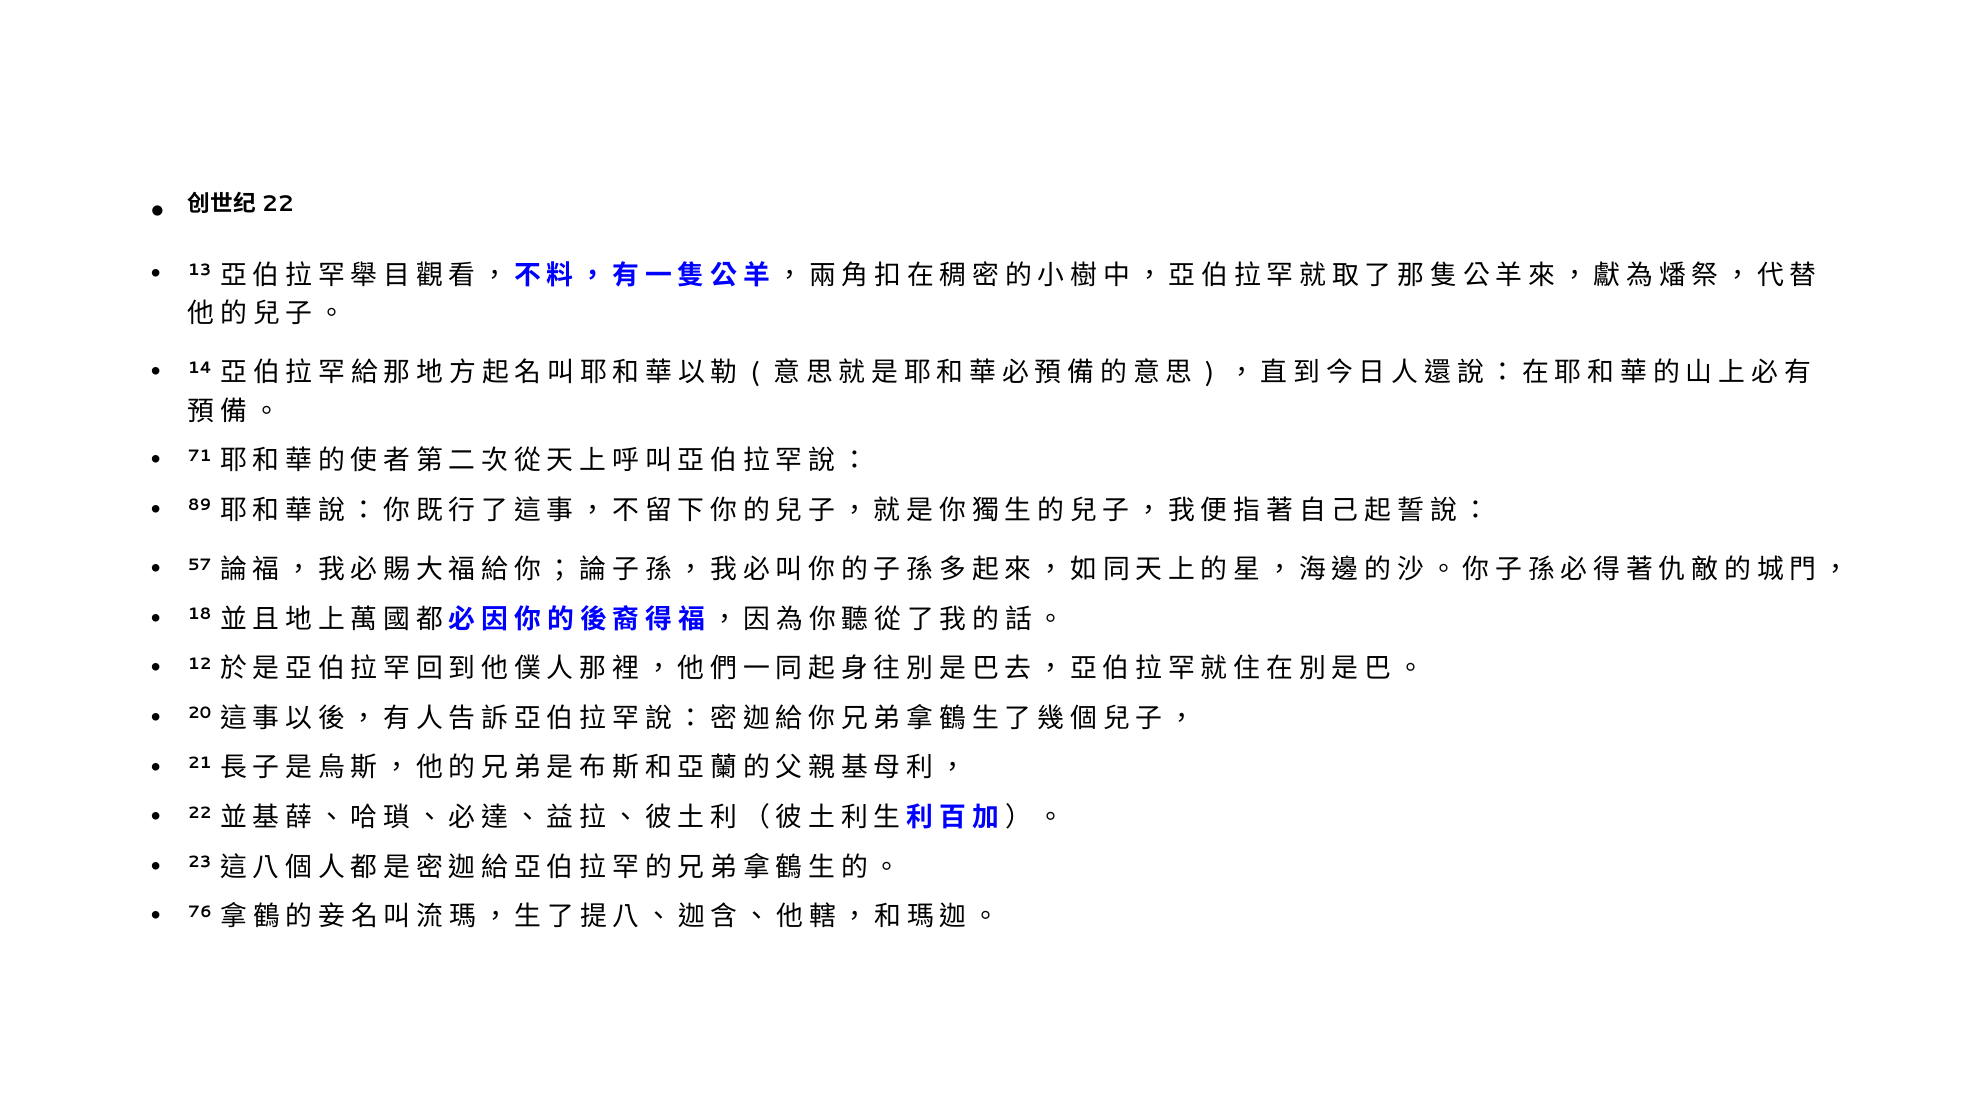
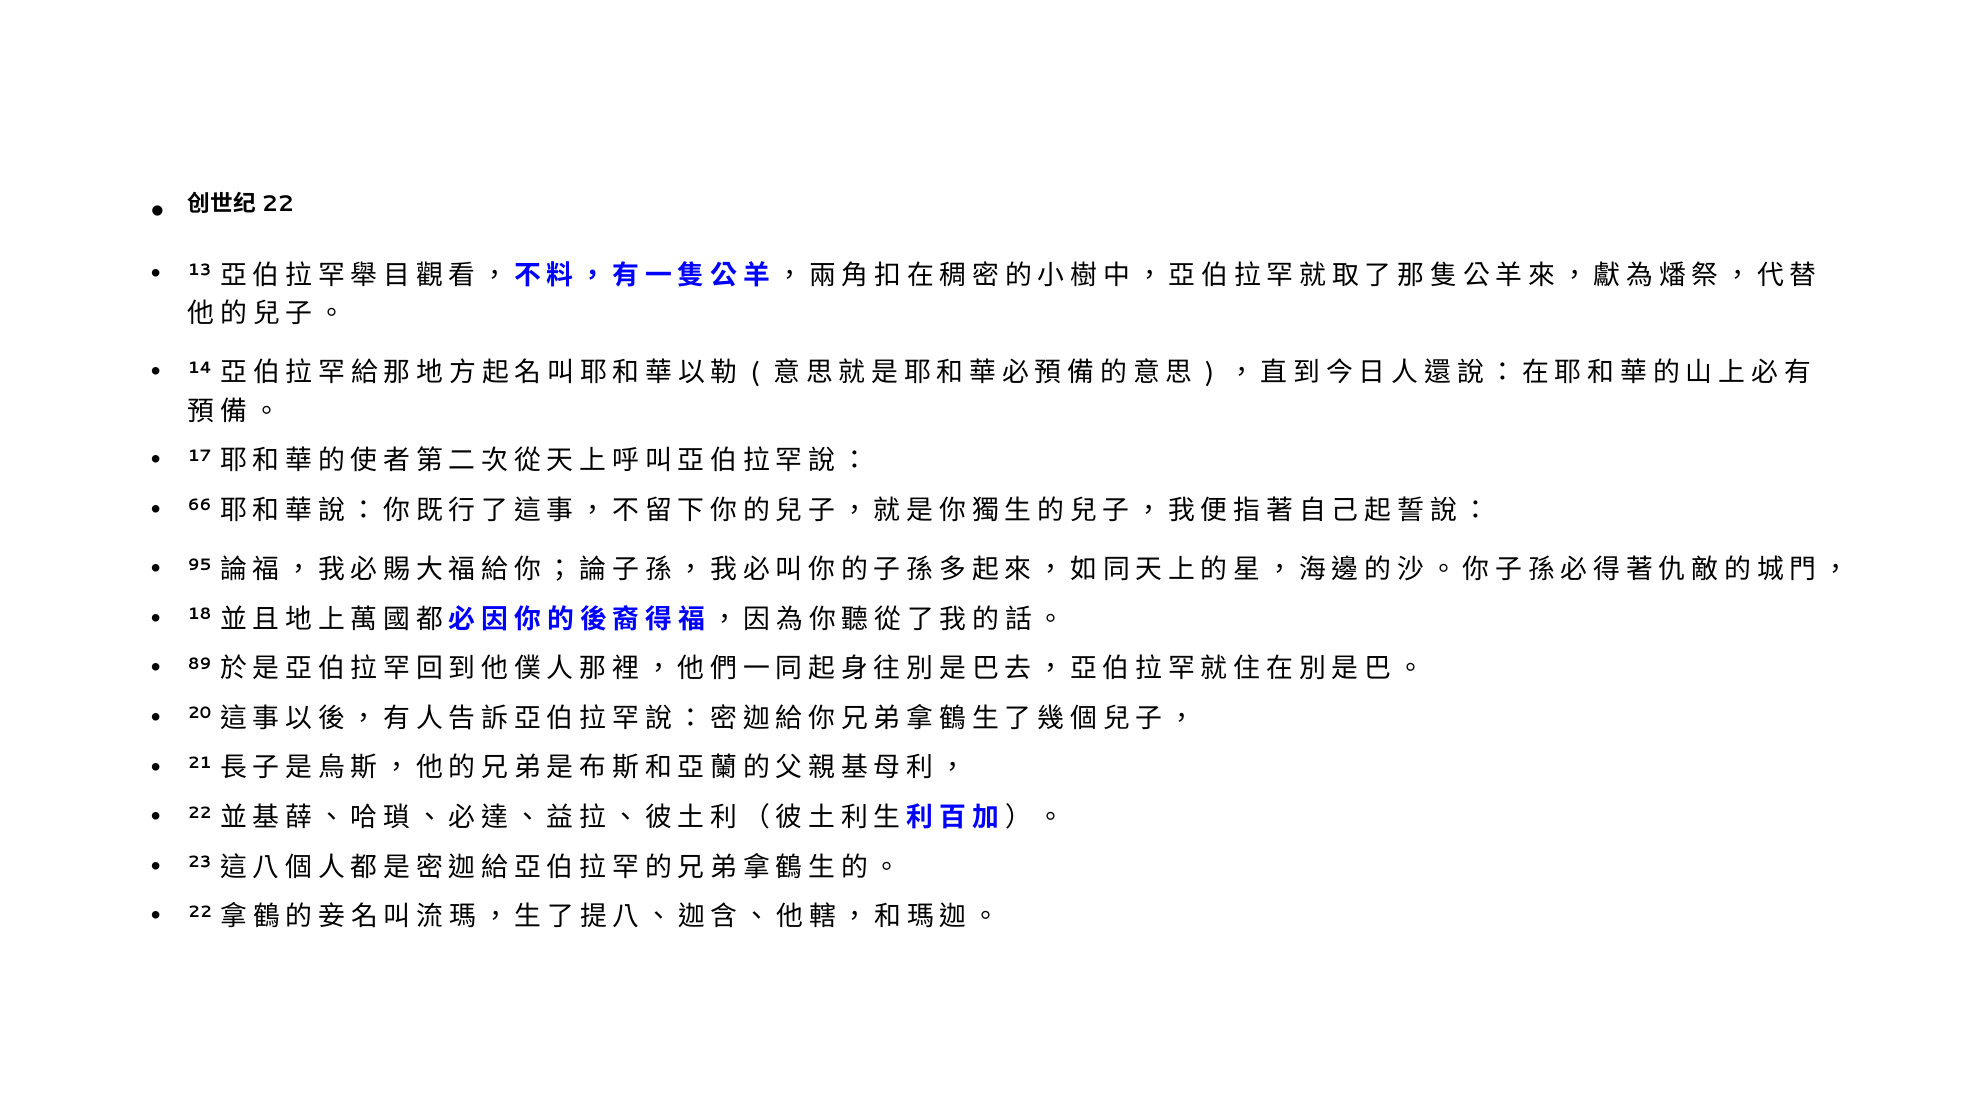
71: 71 -> 17 (200, 456)
89: 89 -> 66 (200, 506)
57: 57 -> 95 (200, 565)
12: 12 -> 89 (200, 664)
76: 76 -> 22 (200, 912)
